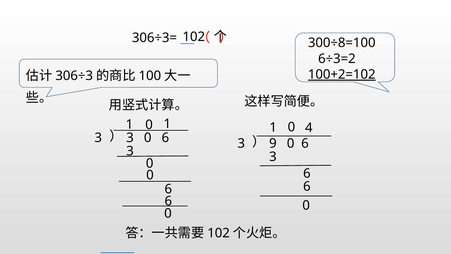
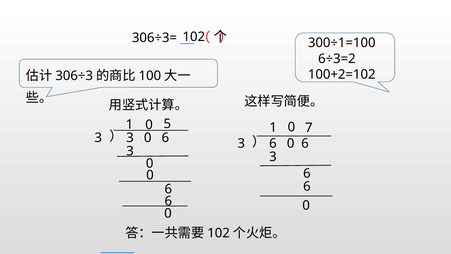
300÷8=100: 300÷8=100 -> 300÷1=100 (342, 43)
100+2=102 underline: present -> none (342, 74)
1 1: 1 -> 5 (167, 123)
4: 4 -> 7 (309, 127)
9: 9 -> 6 (273, 143)
